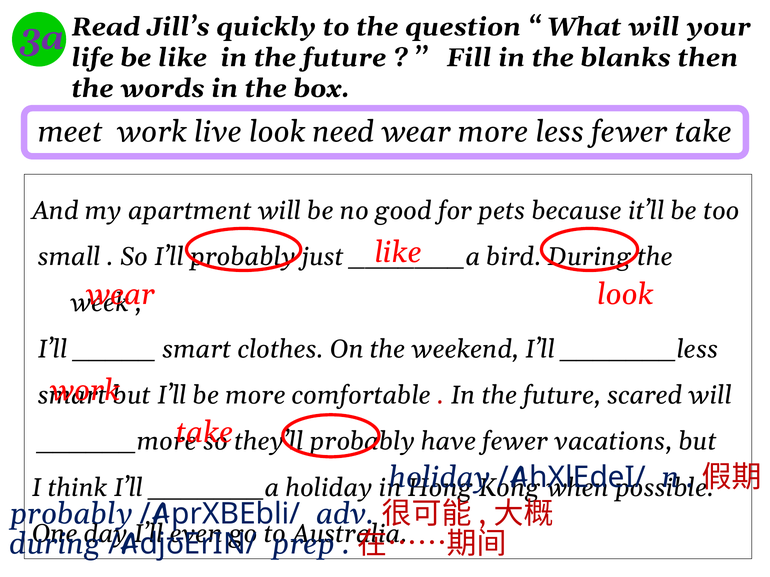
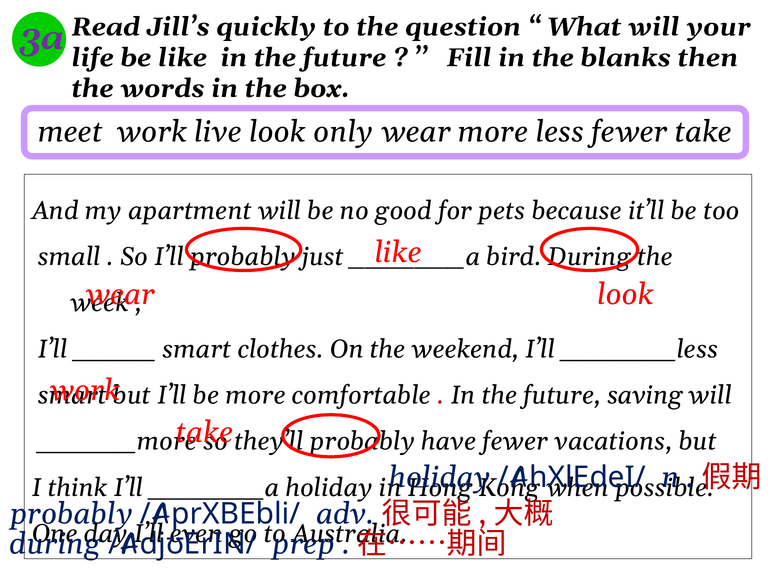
need: need -> only (343, 132)
scared: scared -> saving (645, 396)
